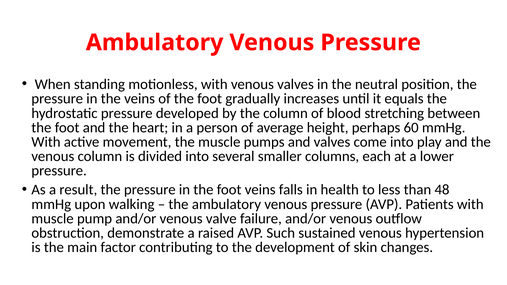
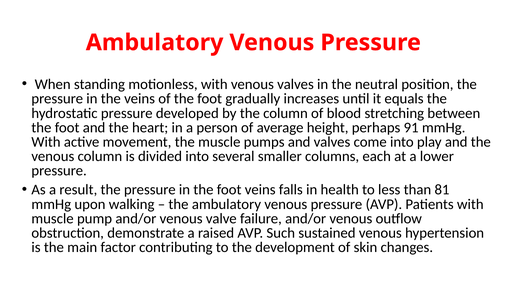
60: 60 -> 91 (411, 128)
48: 48 -> 81 (442, 190)
